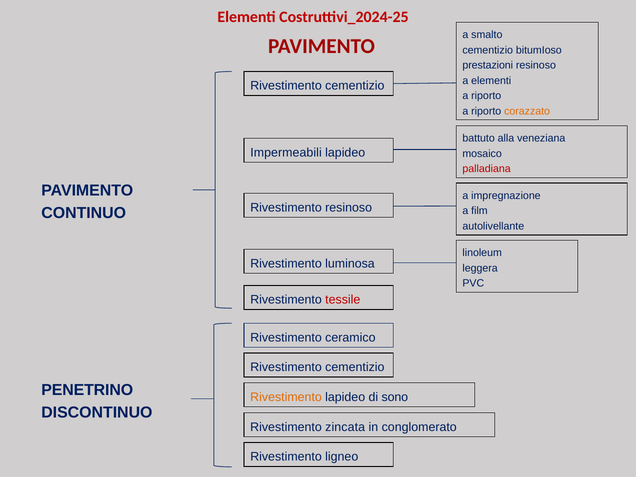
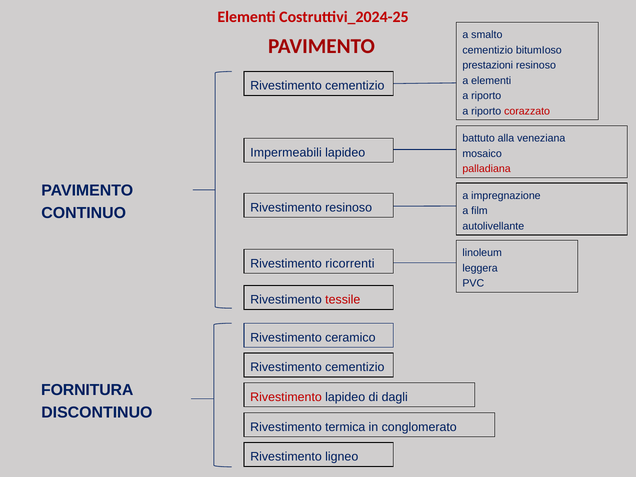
corazzato colour: orange -> red (527, 111)
luminosa: luminosa -> ricorrenti (350, 264)
PENETRINO: PENETRINO -> FORNITURA (87, 390)
Rivestimento colour: orange -> red (286, 397)
sono: sono -> dagli (395, 397)
zincata: zincata -> termica (345, 427)
